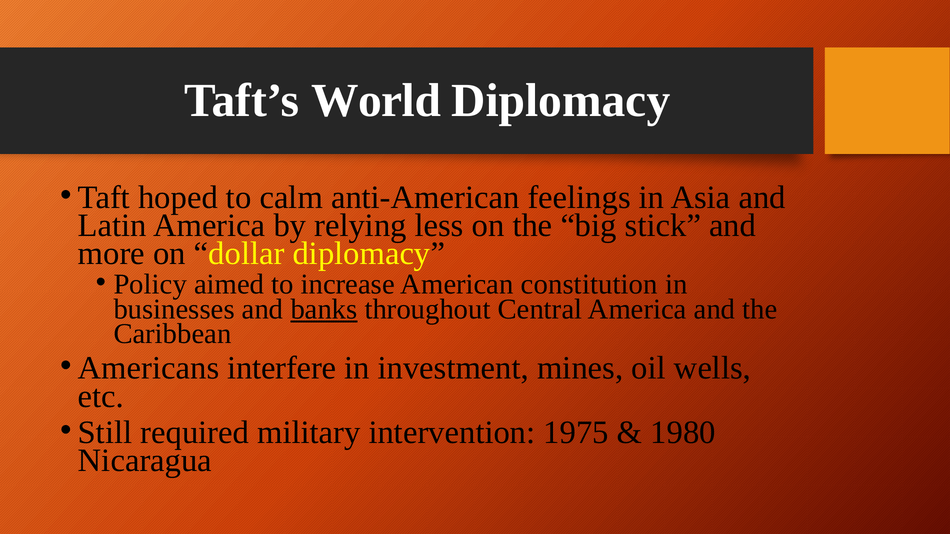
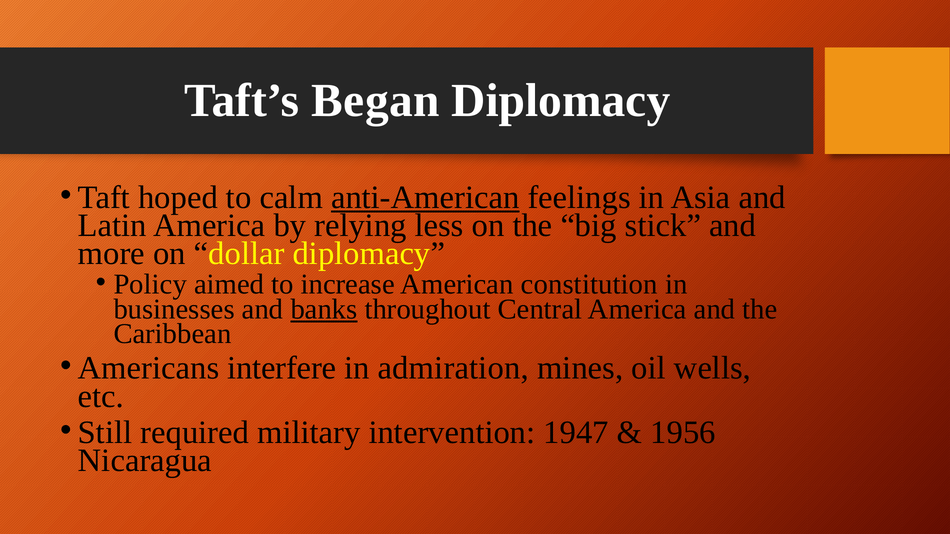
World: World -> Began (376, 100)
anti-American underline: none -> present (425, 197)
investment: investment -> admiration (453, 368)
1975: 1975 -> 1947 (576, 433)
1980: 1980 -> 1956 (683, 433)
